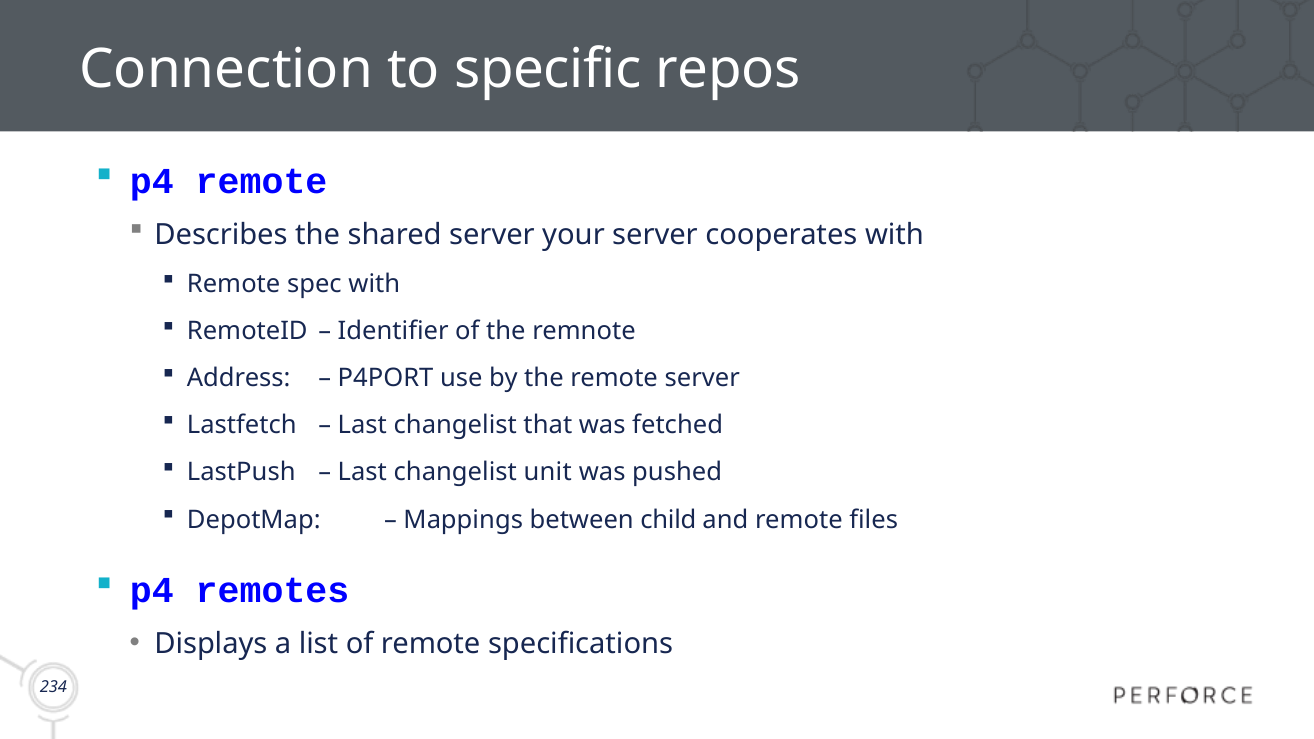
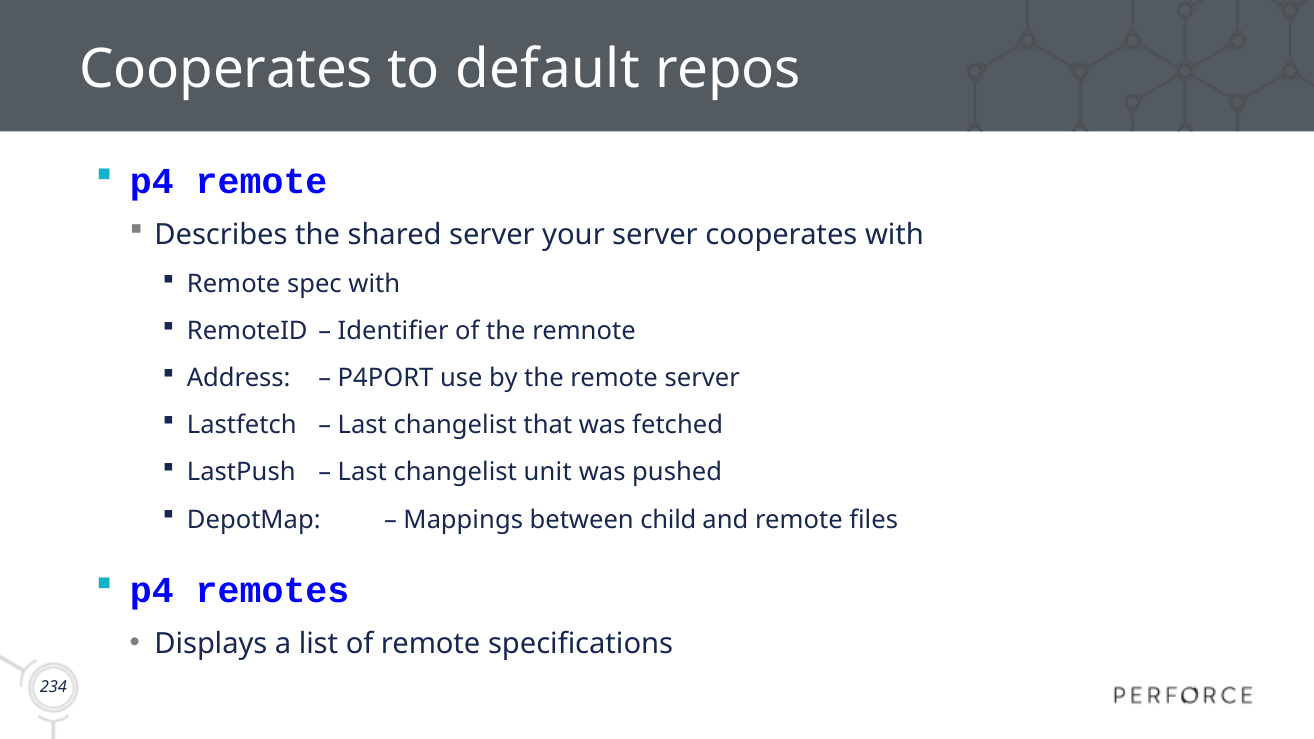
Connection: Connection -> Cooperates (226, 70)
specific: specific -> default (548, 70)
